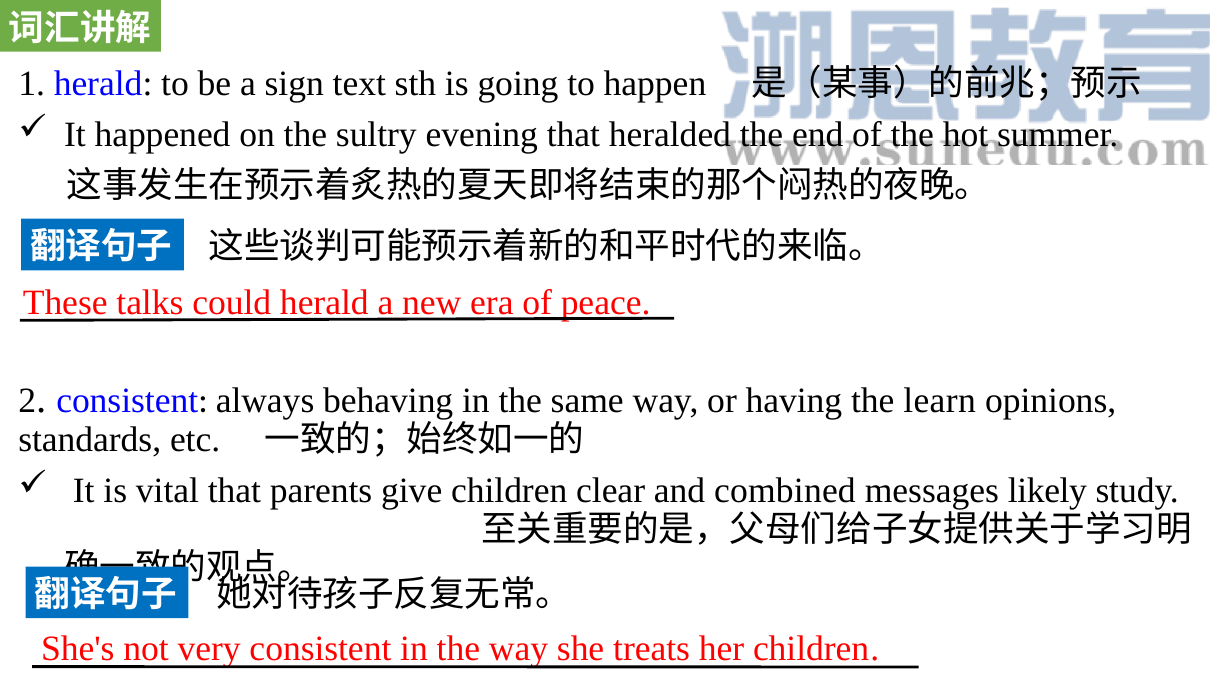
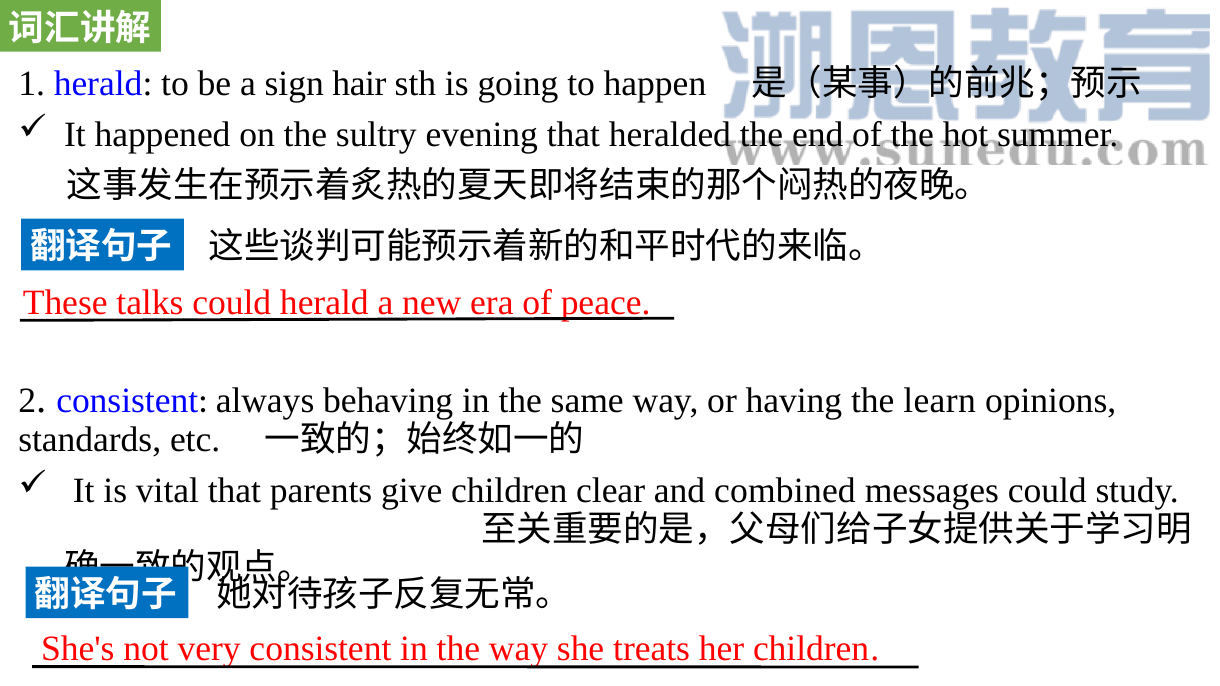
text: text -> hair (359, 84)
messages likely: likely -> could (1047, 491)
